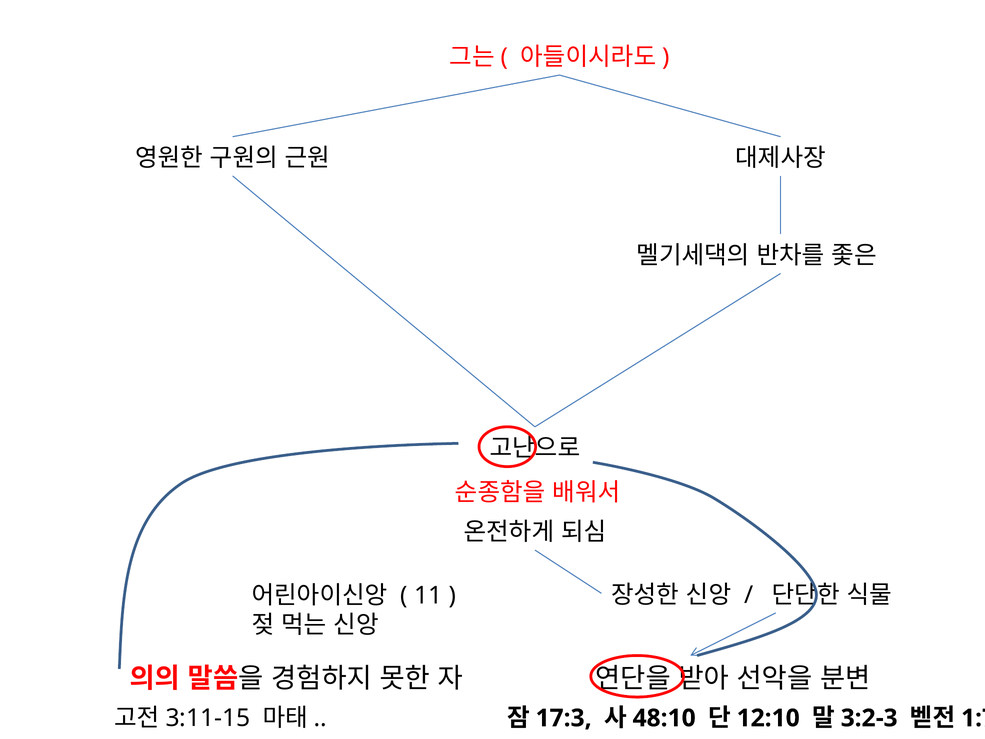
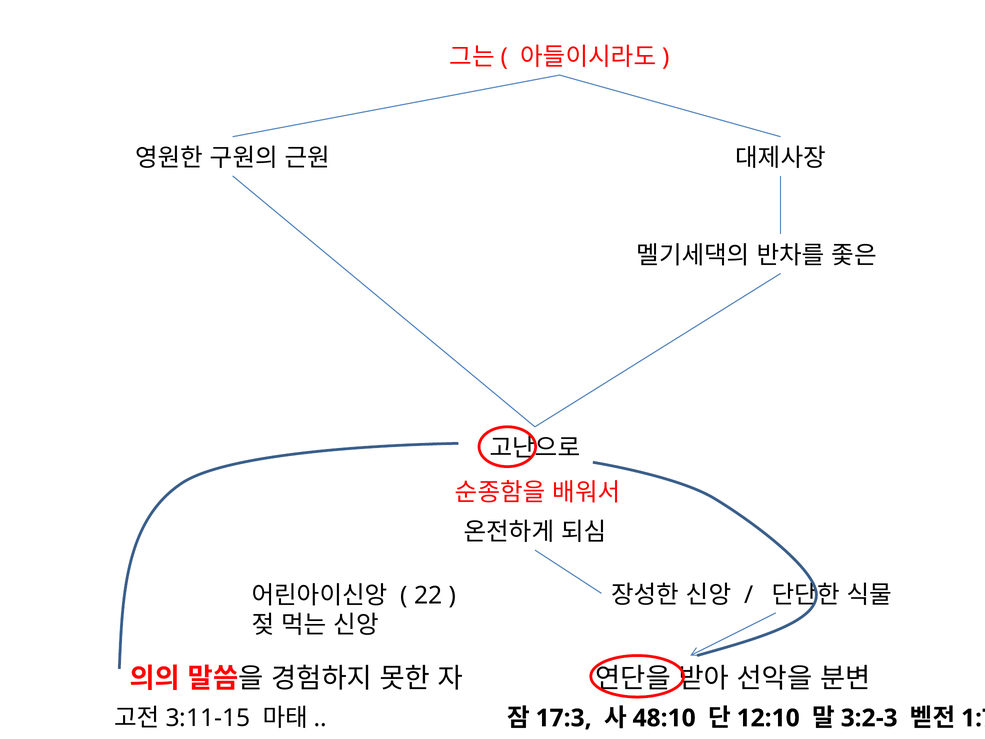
11: 11 -> 22 (428, 596)
